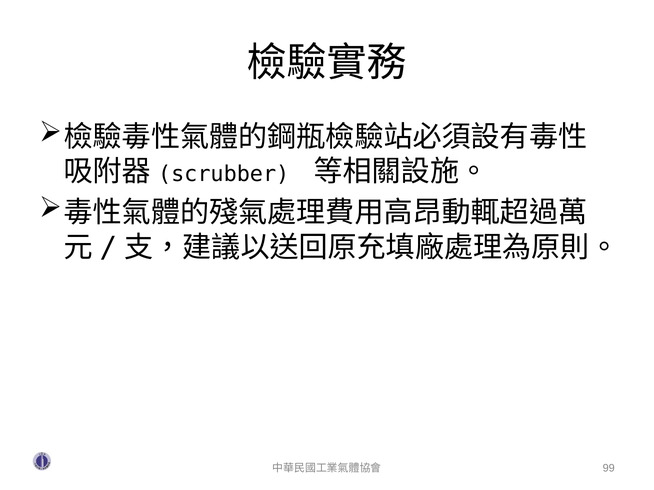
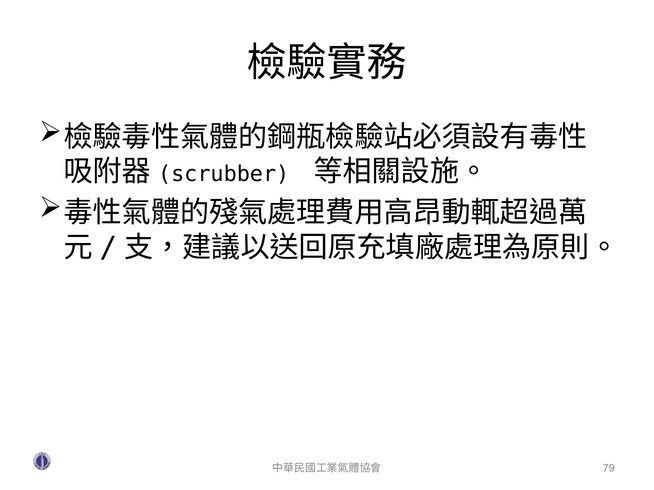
99: 99 -> 79 (609, 468)
